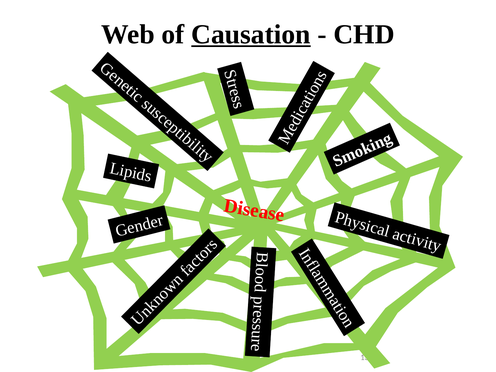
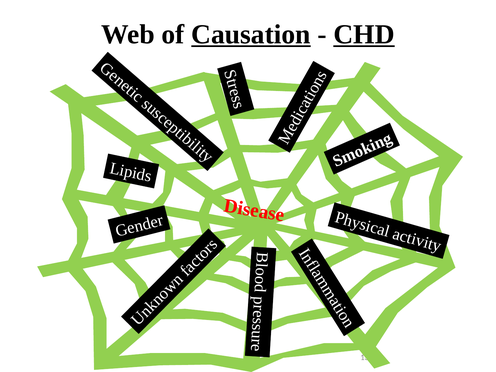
CHD underline: none -> present (364, 34)
